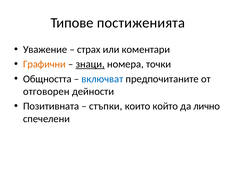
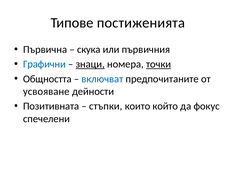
Уважение: Уважение -> Първична (45, 50)
страх: страх -> скука (89, 50)
коментари: коментари -> първичния (146, 50)
Графични colour: orange -> blue (44, 64)
точки underline: none -> present (159, 64)
отговорен: отговорен -> усвояване (46, 91)
лично: лично -> фокус (207, 106)
